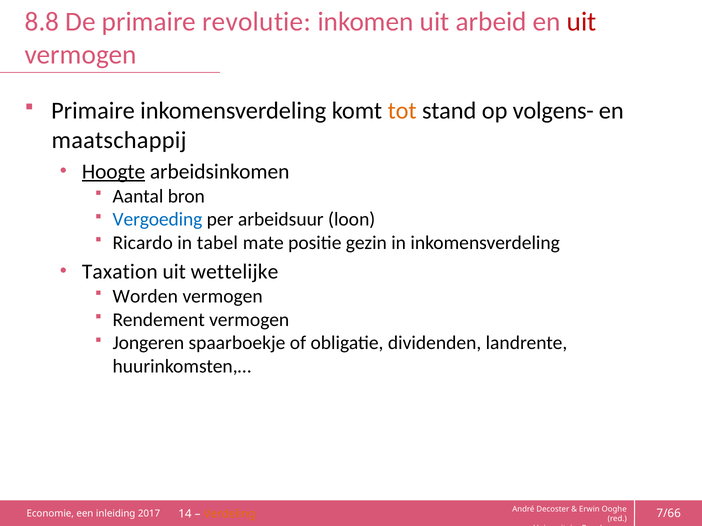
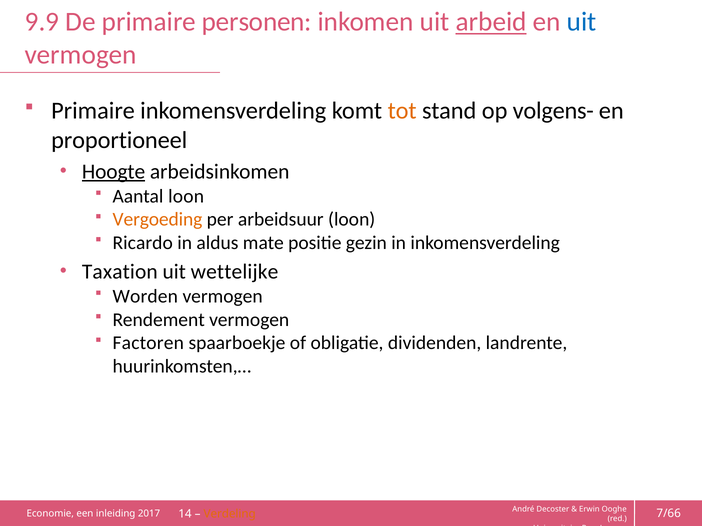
8.8: 8.8 -> 9.9 (42, 22)
revolutie: revolutie -> personen (257, 22)
arbeid underline: none -> present (491, 22)
uit colour: red -> blue (582, 22)
maatschappij: maatschappij -> proportioneel (119, 140)
Aantal bron: bron -> loon (186, 196)
Vergoeding colour: blue -> orange (157, 220)
tabel: tabel -> aldus (217, 243)
Jongeren: Jongeren -> Factoren (148, 343)
